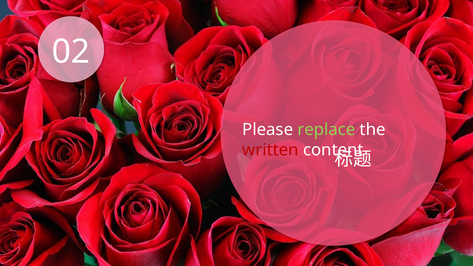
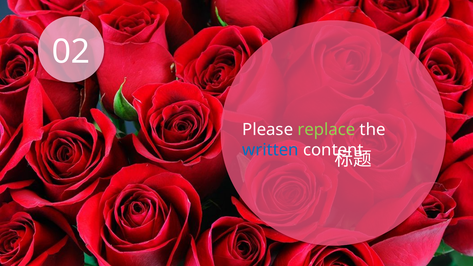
written colour: red -> blue (270, 150)
